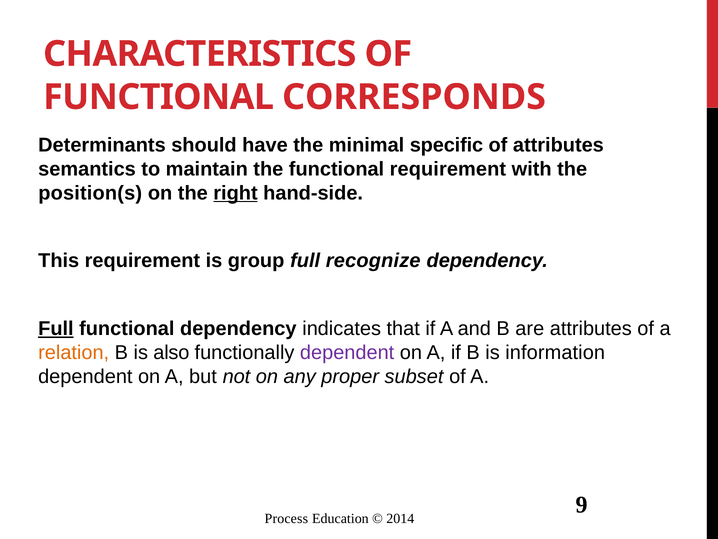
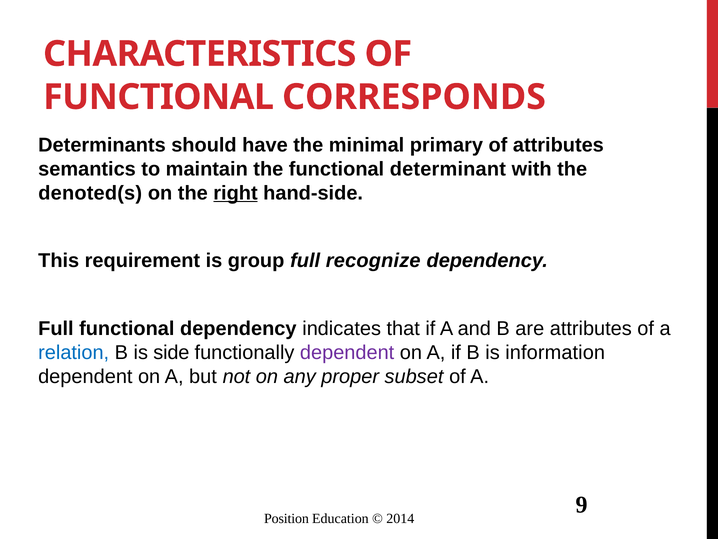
specific: specific -> primary (446, 145)
functional requirement: requirement -> determinant (448, 169)
position(s: position(s -> denoted(s (90, 193)
Full underline: present -> none (56, 328)
relation colour: orange -> blue (74, 352)
also: also -> side (171, 352)
Process: Process -> Position (286, 518)
